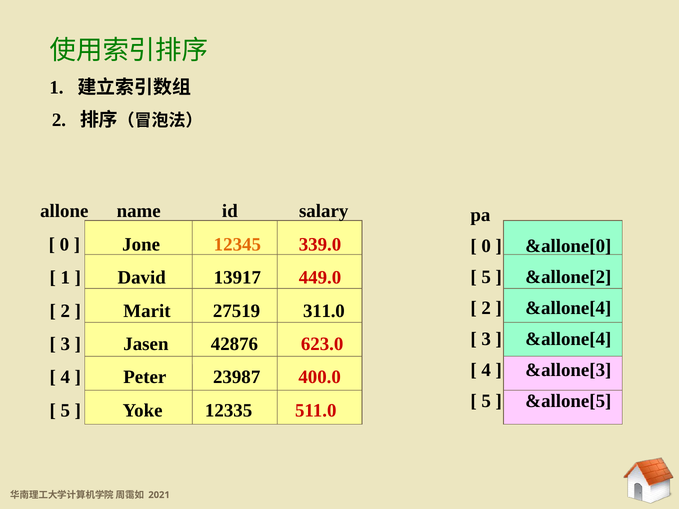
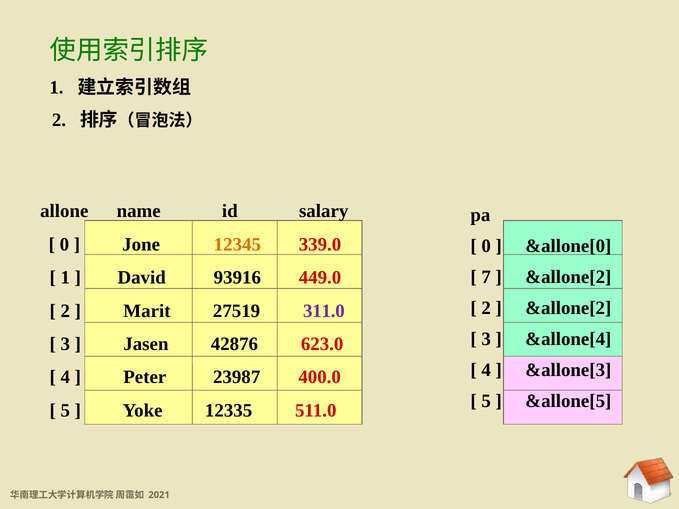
5: 5 -> 7 (486, 277)
13917: 13917 -> 93916 (237, 278)
&allone[4: &allone[4 -> &allone[2 (568, 308)
311.0 colour: black -> purple (324, 311)
